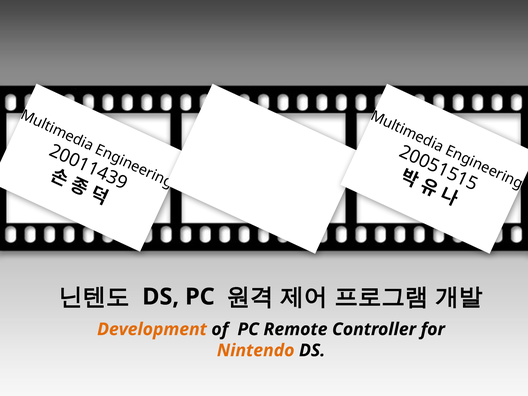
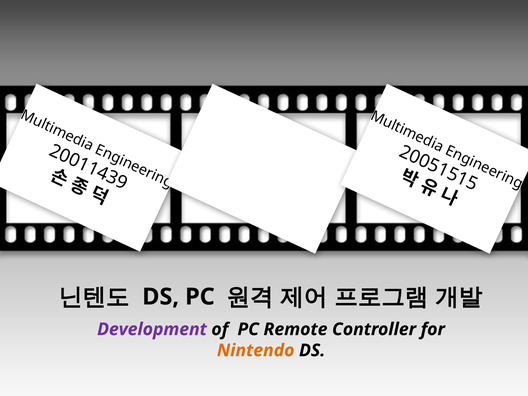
Development colour: orange -> purple (152, 329)
